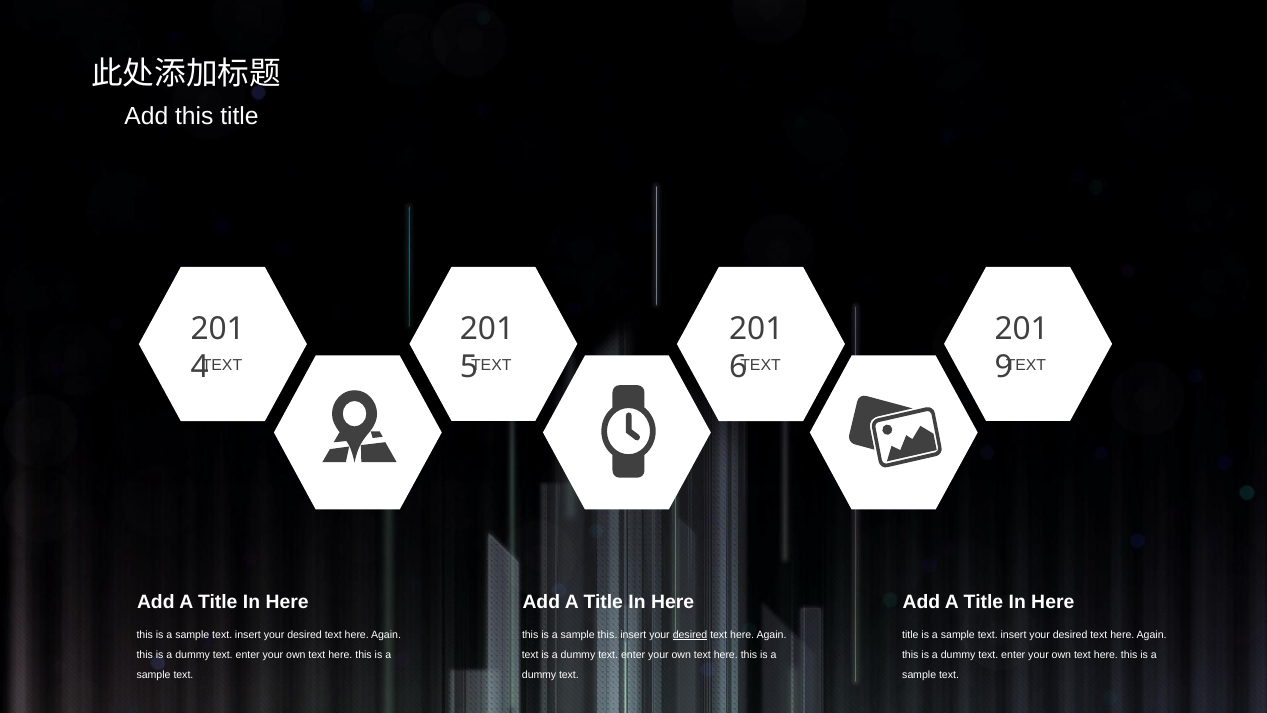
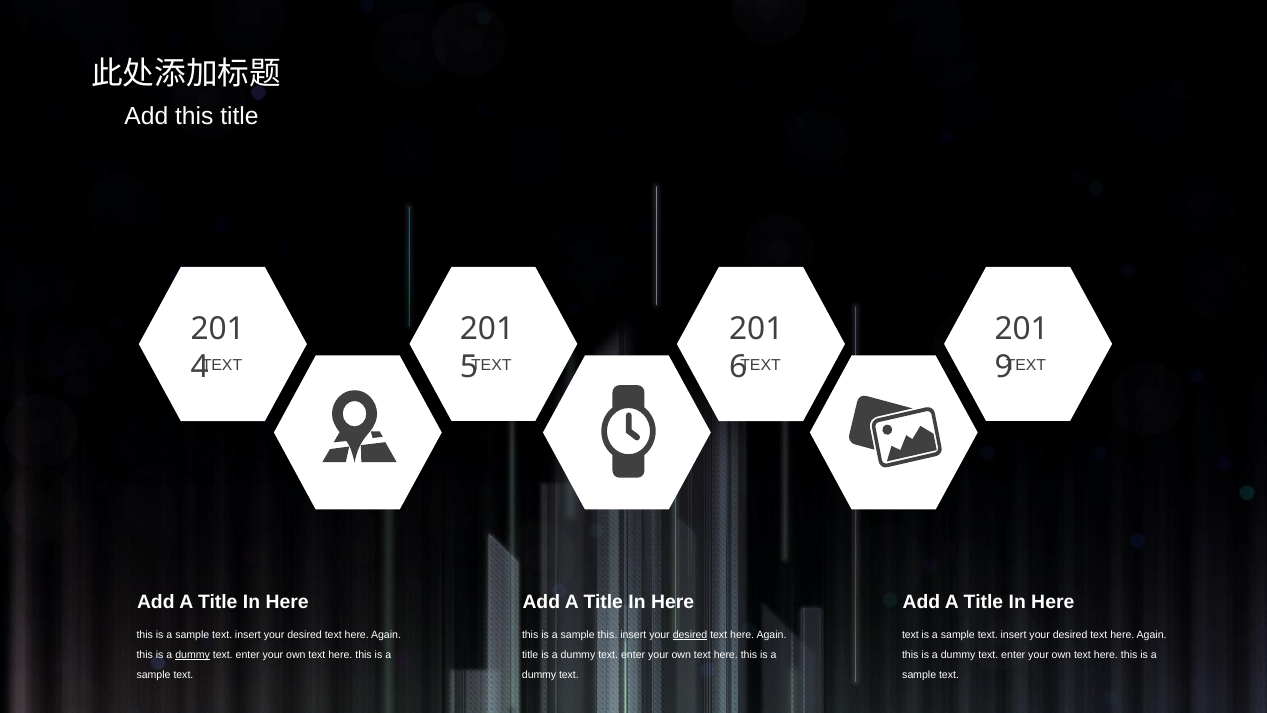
title: title -> text (910, 634)
dummy underline: none -> present (193, 654)
text: text -> title (530, 654)
